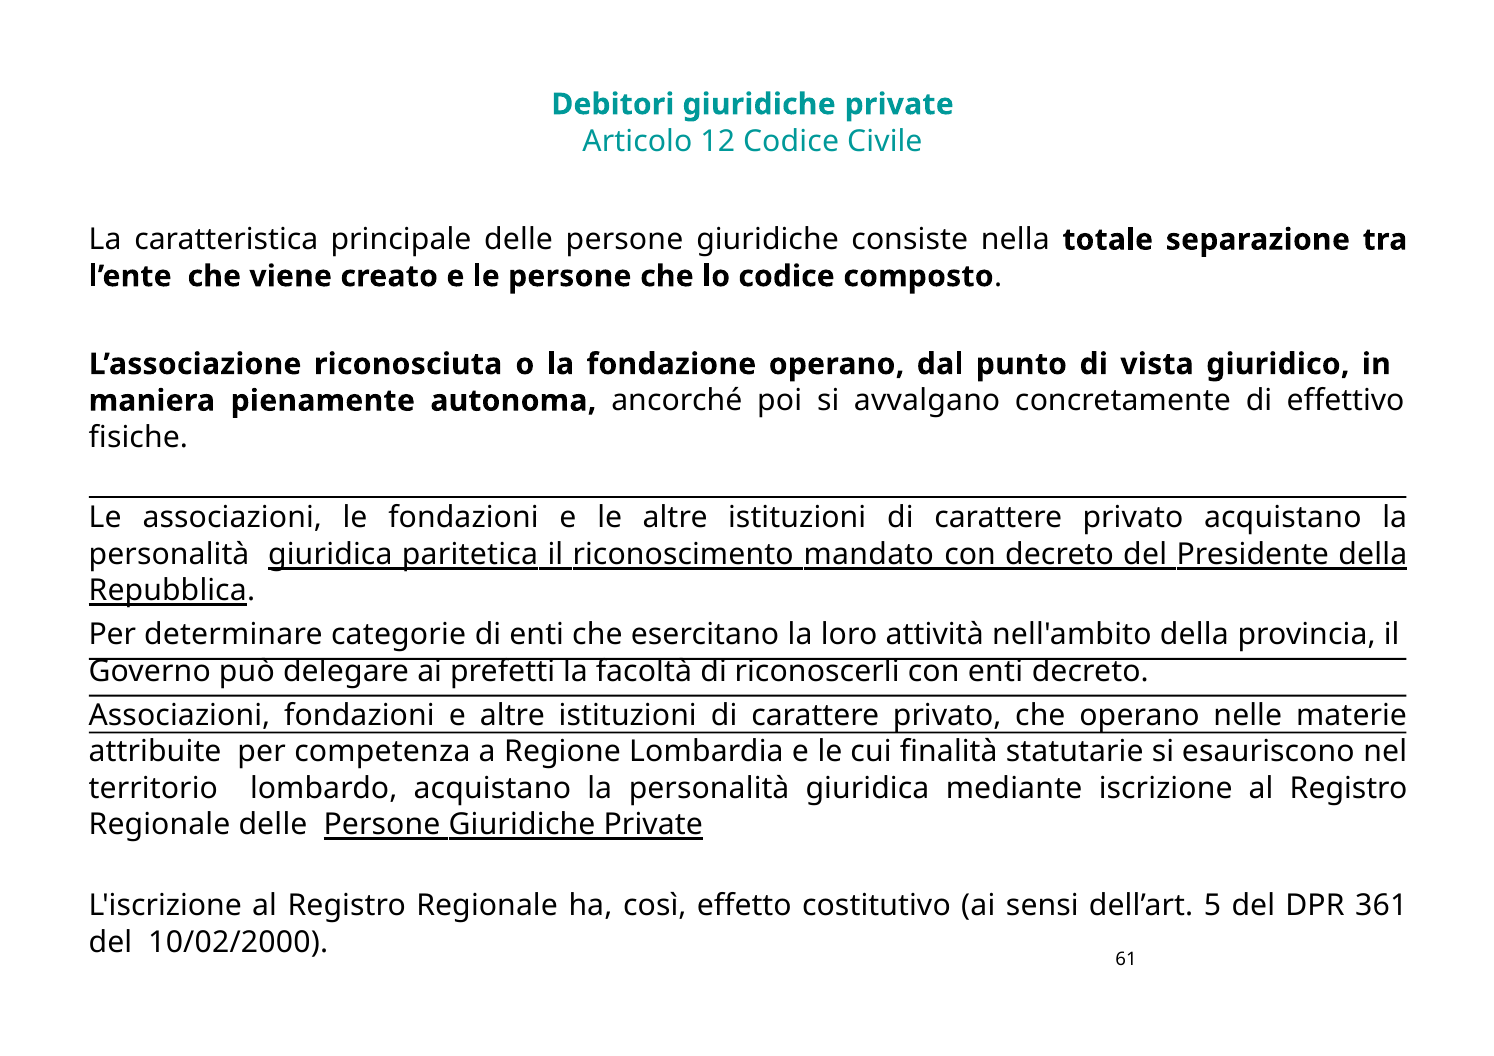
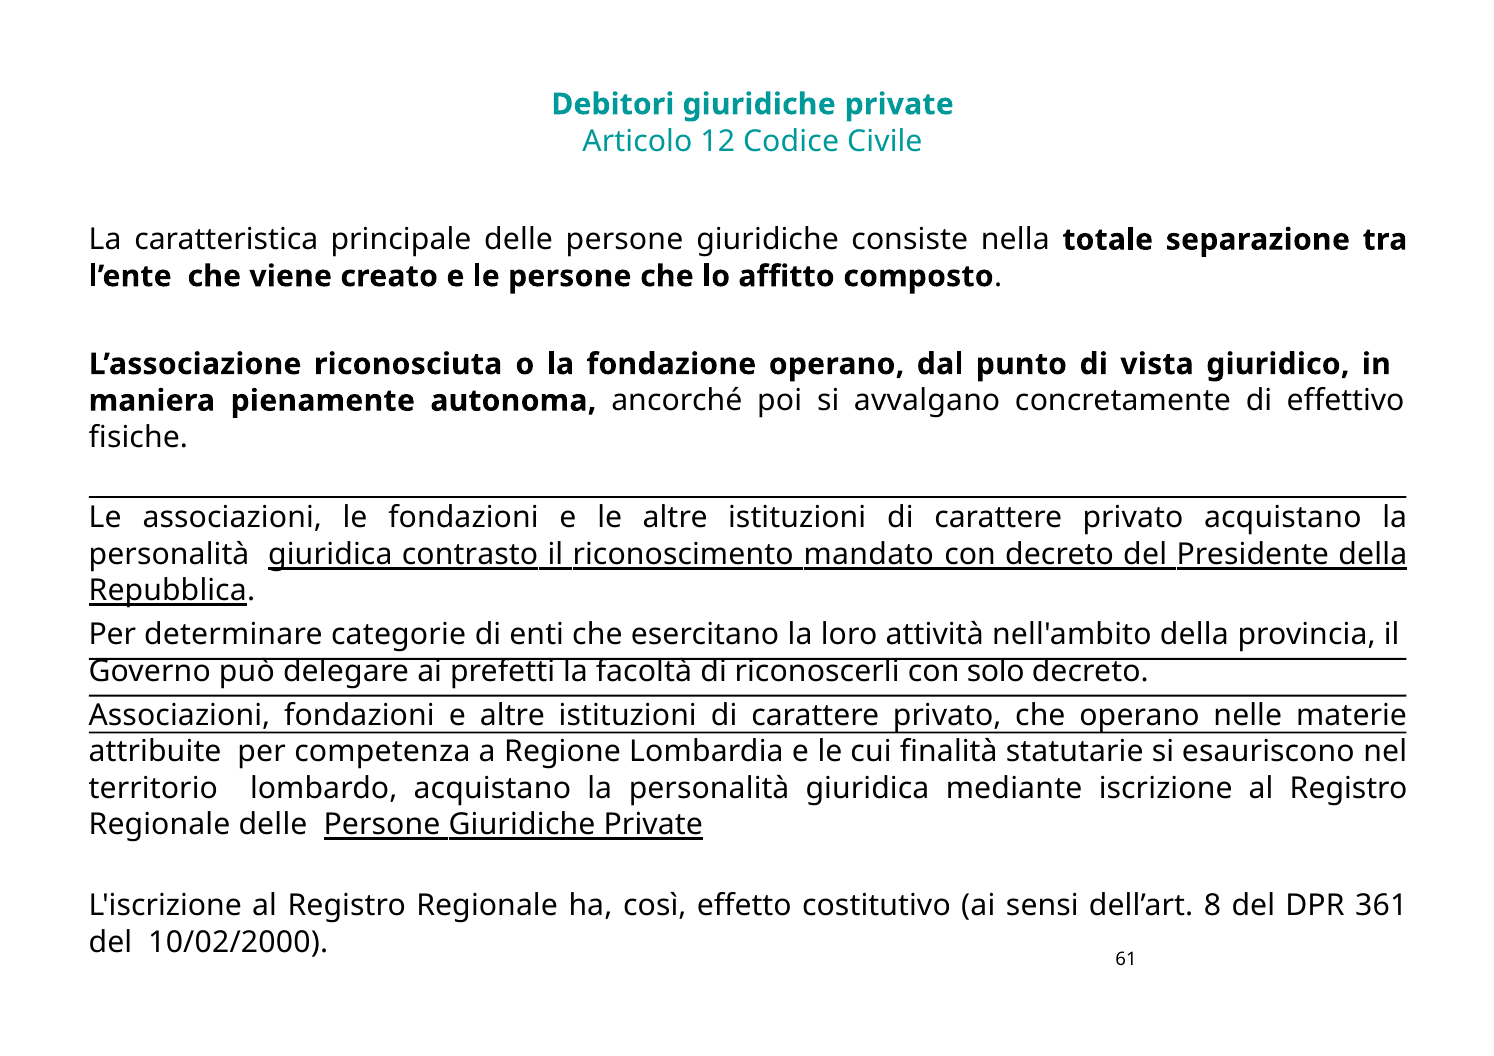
lo codice: codice -> affitto (786, 276)
paritetica: paritetica -> contrasto (470, 554)
con enti: enti -> solo (996, 671)
5: 5 -> 8 (1212, 905)
